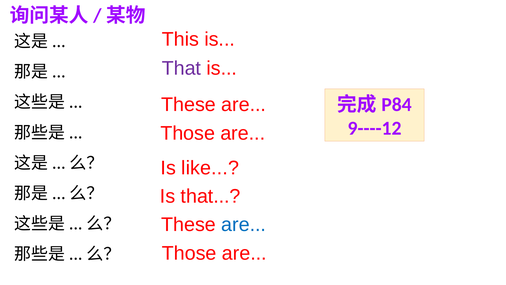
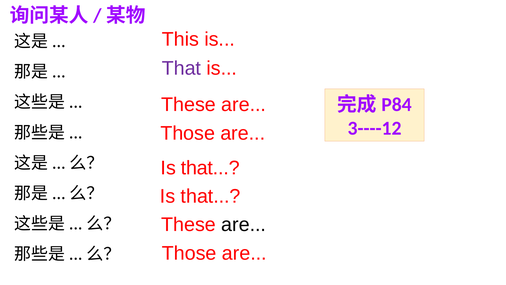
9----12: 9----12 -> 3----12 (375, 128)
like: like -> that (210, 168)
are colour: blue -> black (244, 224)
